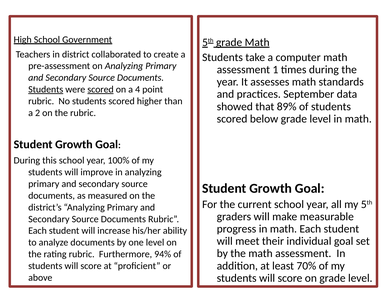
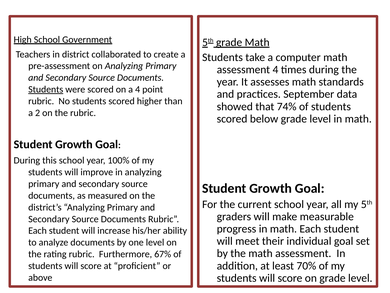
assessment 1: 1 -> 4 (275, 70)
scored underline: present -> none (101, 89)
89%: 89% -> 74% (287, 106)
94%: 94% -> 67% (163, 254)
